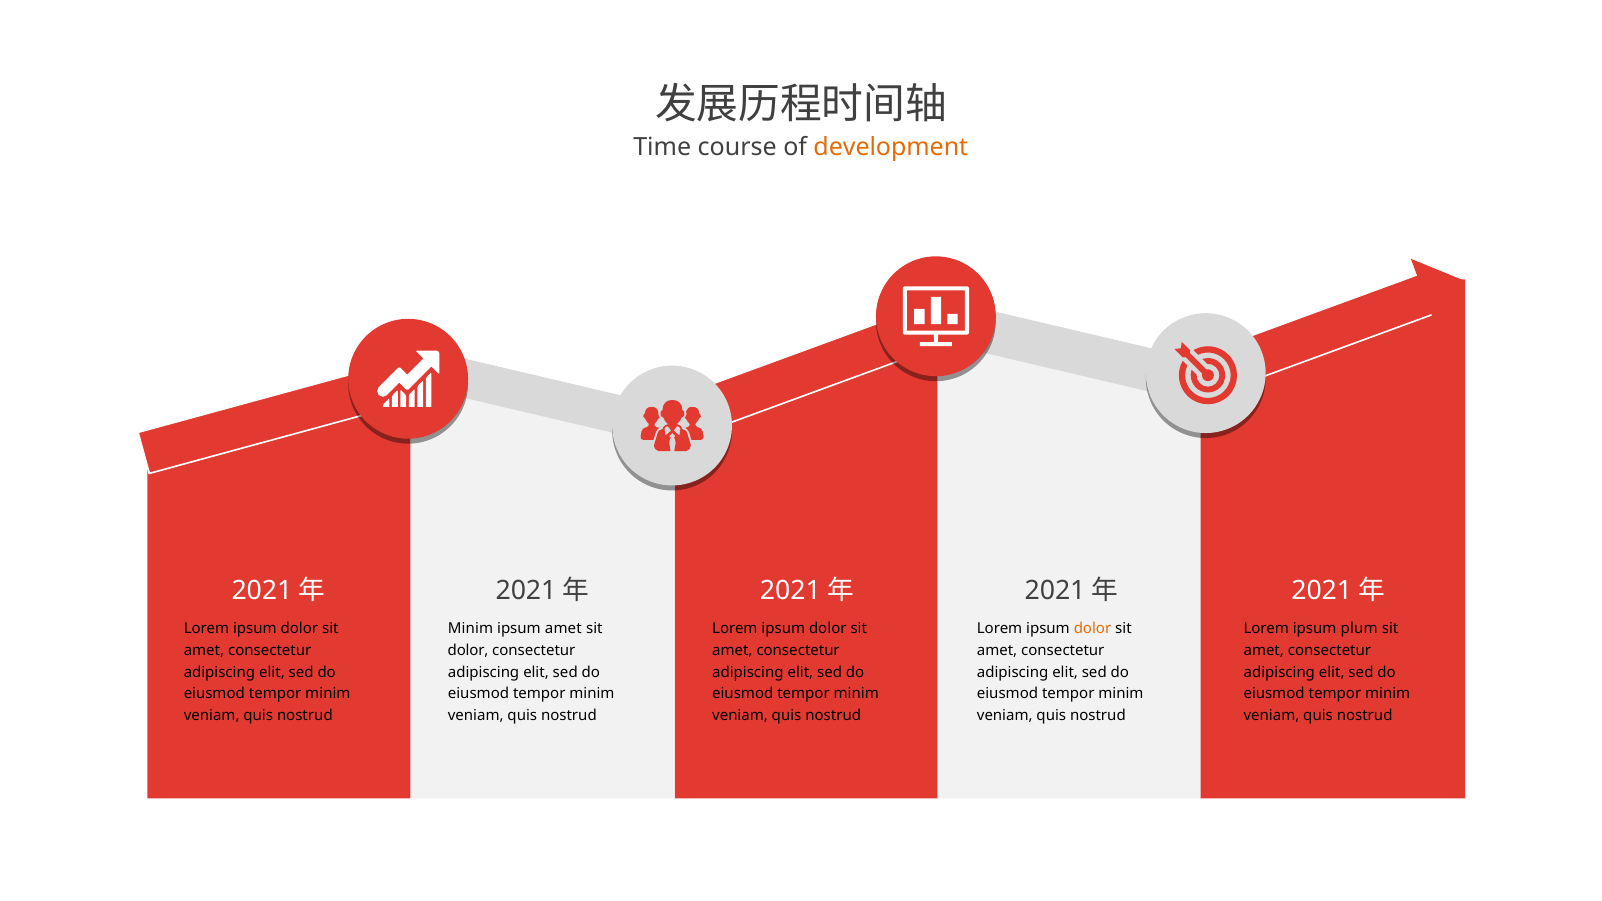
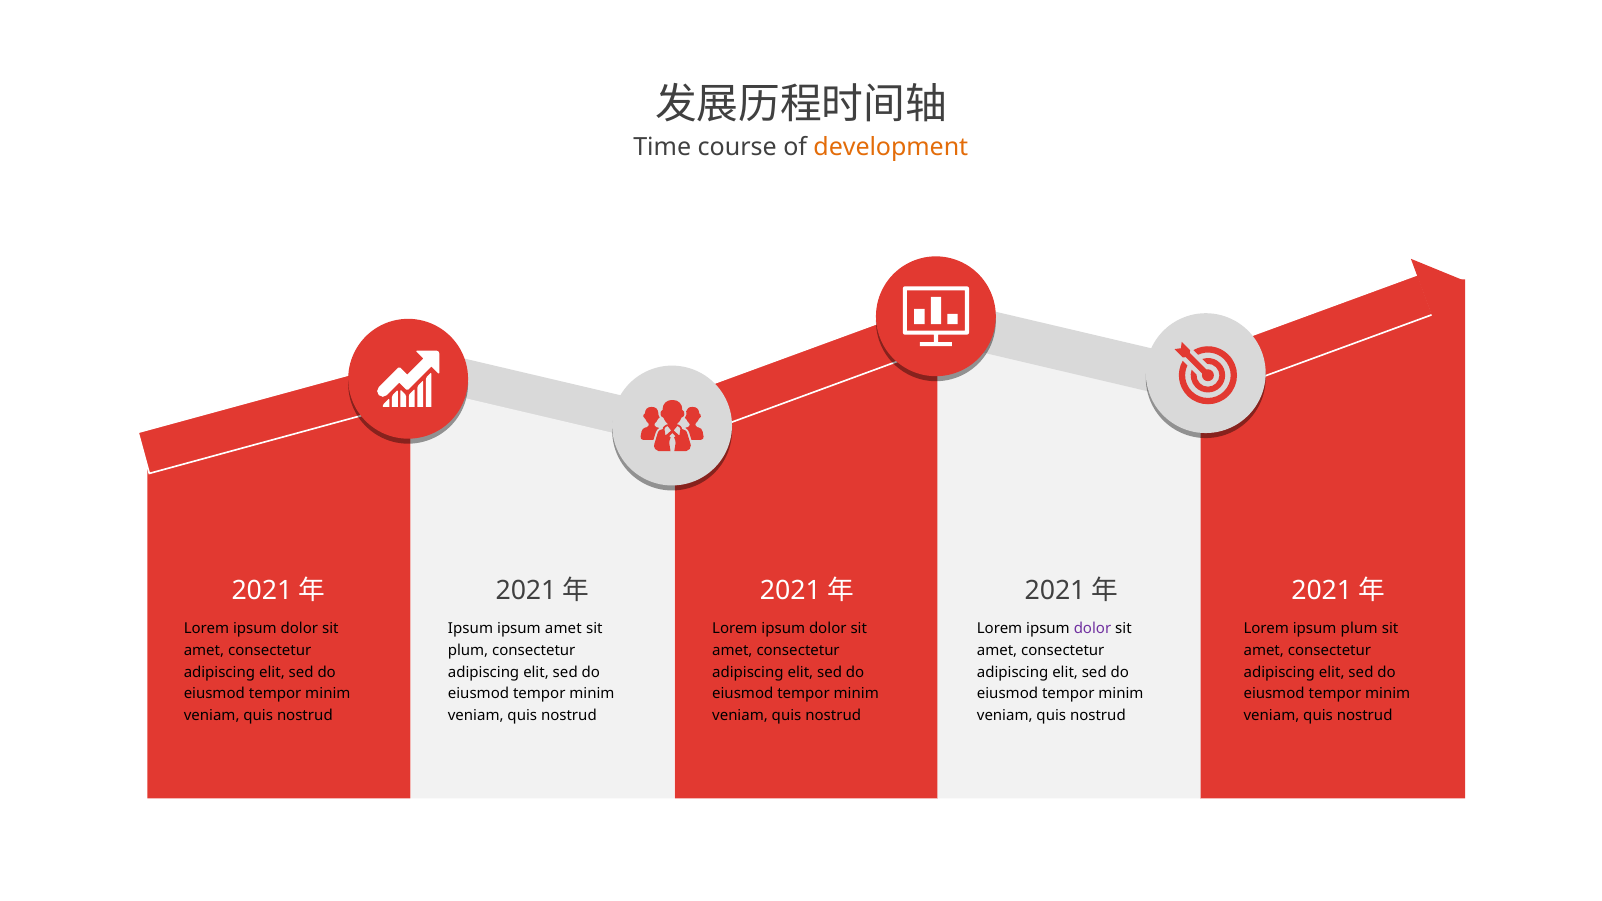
Minim: Minim -> Ipsum (470, 629)
dolor colour: orange -> purple (1092, 629)
dolor: dolor -> plum (468, 651)
